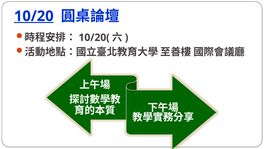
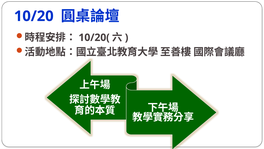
10/20 underline: present -> none (34, 16)
